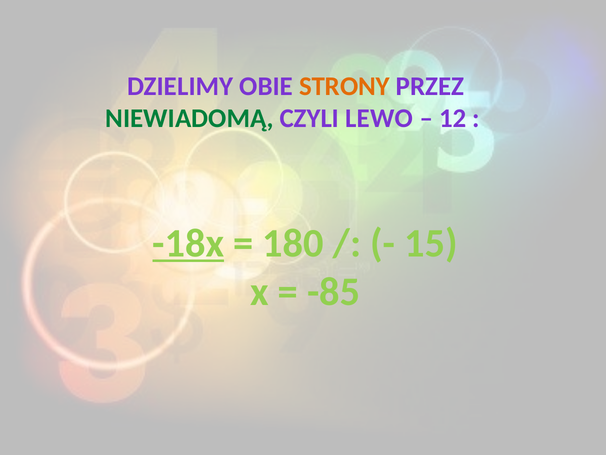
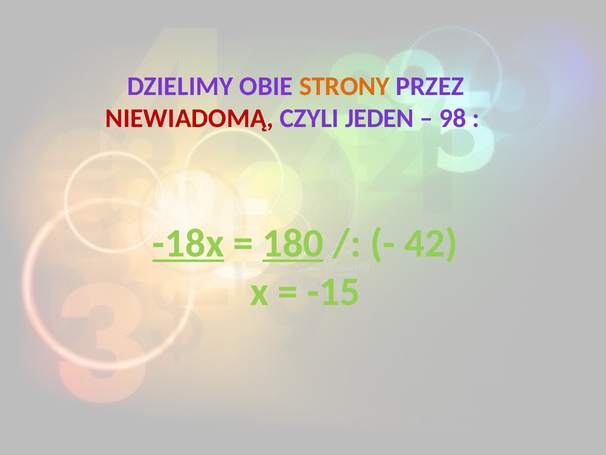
NIEWIADOMĄ colour: green -> red (189, 118)
LEWO: LEWO -> JEDEN (379, 118)
12: 12 -> 98 (453, 118)
180 underline: none -> present (293, 243)
15: 15 -> 42 (431, 243)
-85: -85 -> -15 (334, 291)
